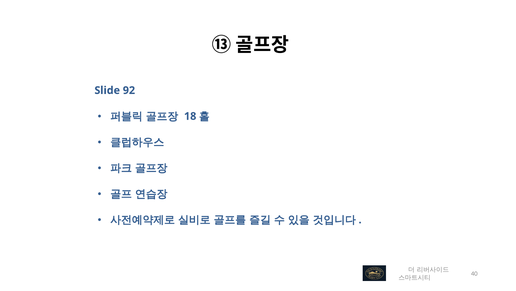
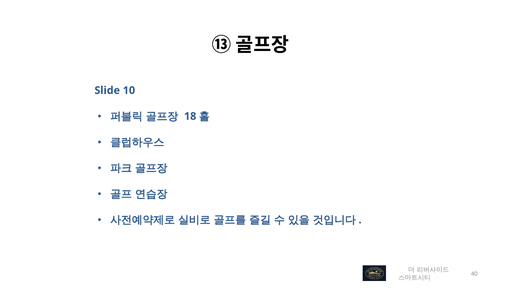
92: 92 -> 10 (129, 90)
